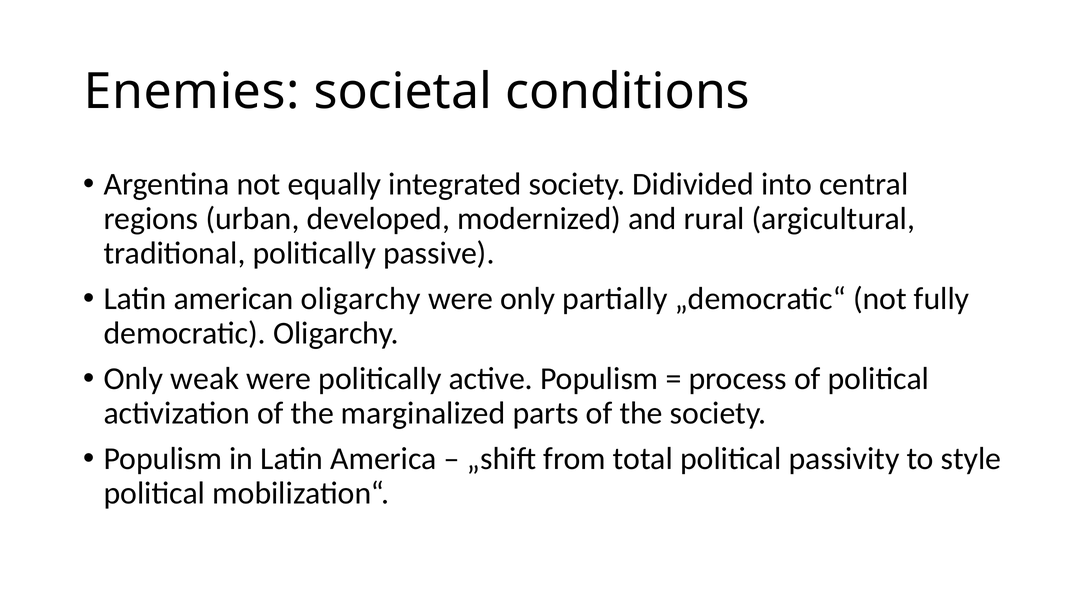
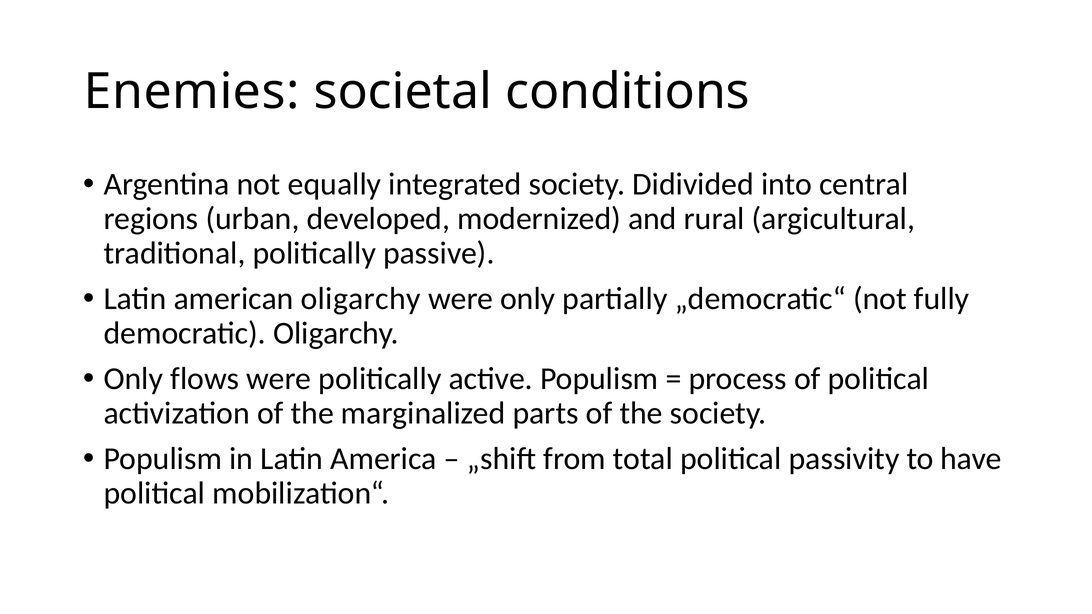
weak: weak -> flows (205, 379)
style: style -> have (971, 459)
